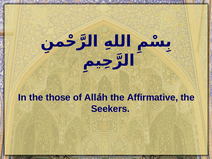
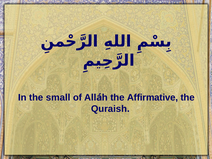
those: those -> small (58, 97)
Seekers: Seekers -> Quraish (110, 109)
